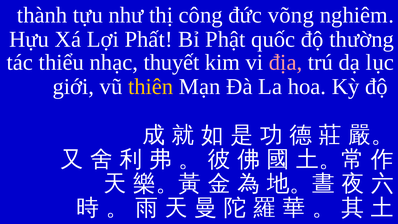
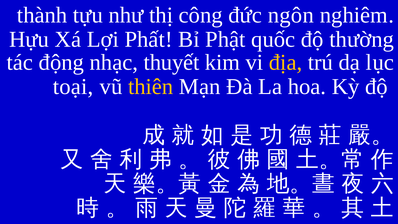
võng: võng -> ngôn (291, 15)
thiểu: thiểu -> động (61, 62)
địa colour: pink -> yellow (286, 62)
giới: giới -> toại (73, 87)
